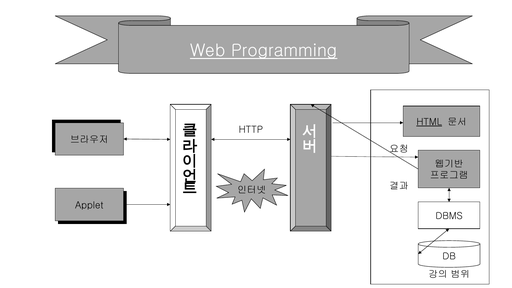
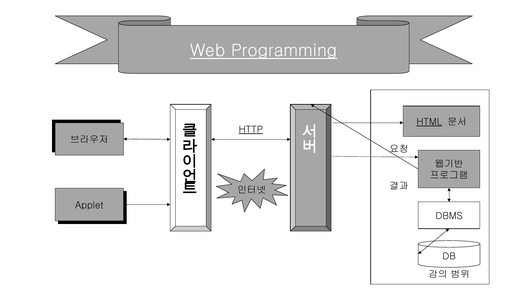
HTTP underline: none -> present (251, 130)
